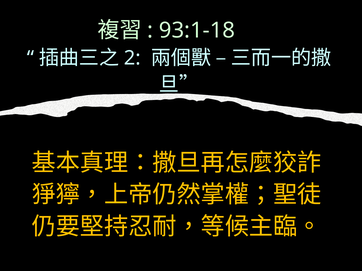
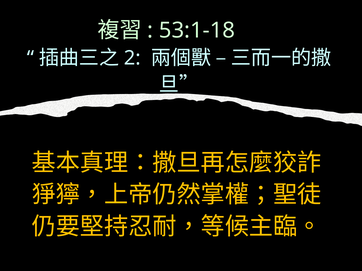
93:1-18: 93:1-18 -> 53:1-18 (197, 30)
